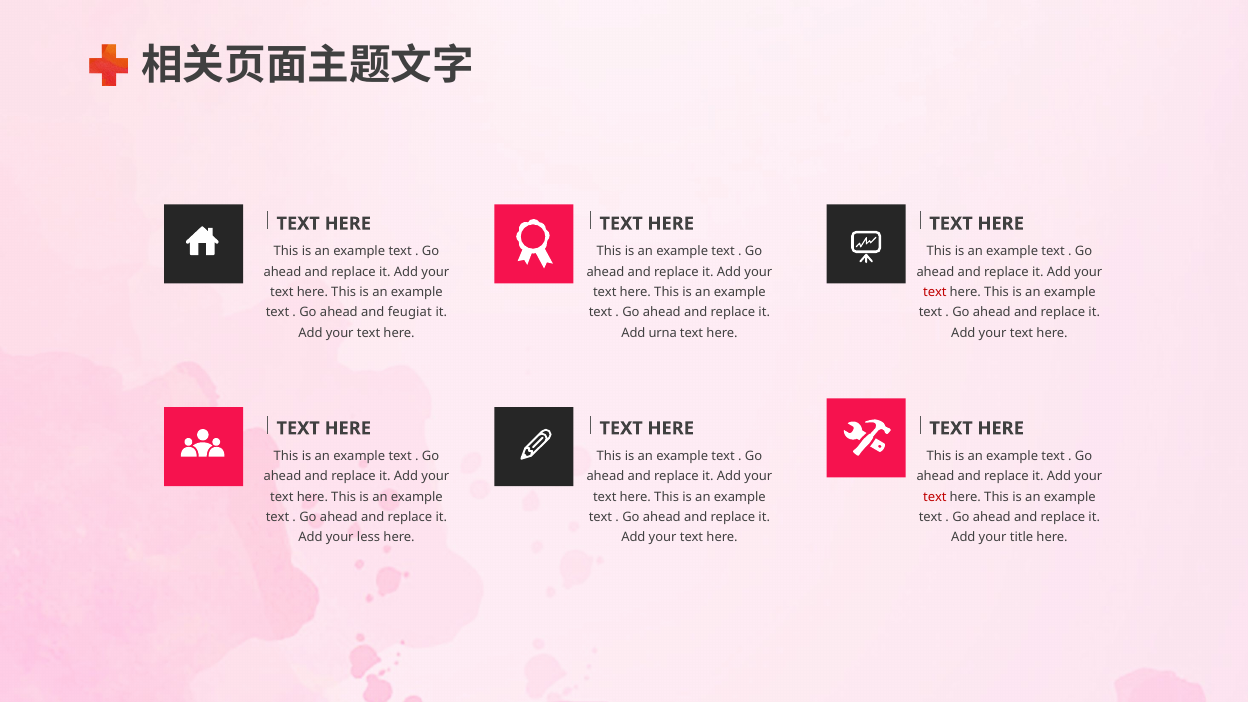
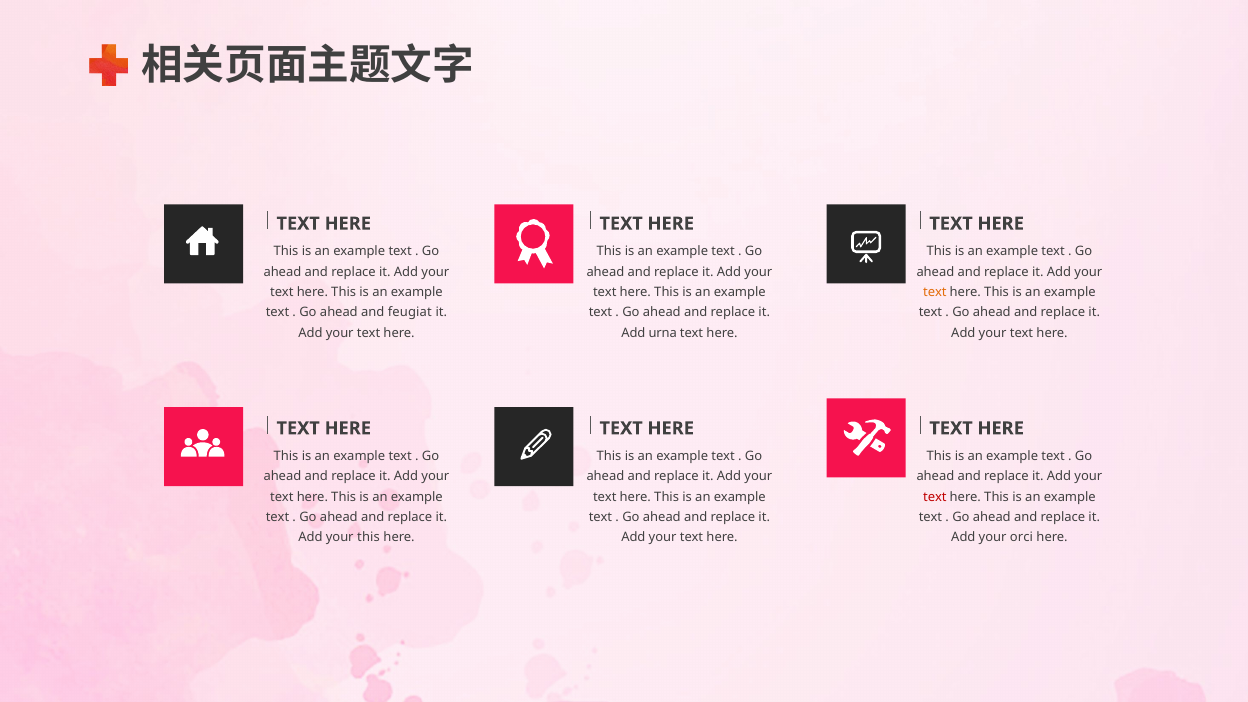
text colour: red -> orange (935, 292)
your less: less -> this (369, 537)
title: title -> orci (1021, 537)
